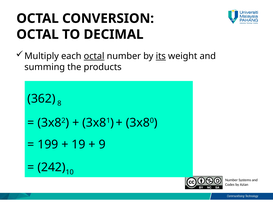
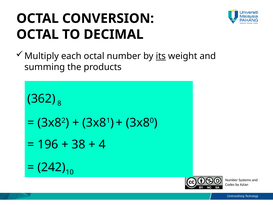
octal underline: present -> none (94, 56)
199: 199 -> 196 (48, 144)
19: 19 -> 38 (78, 144)
9: 9 -> 4 (102, 144)
